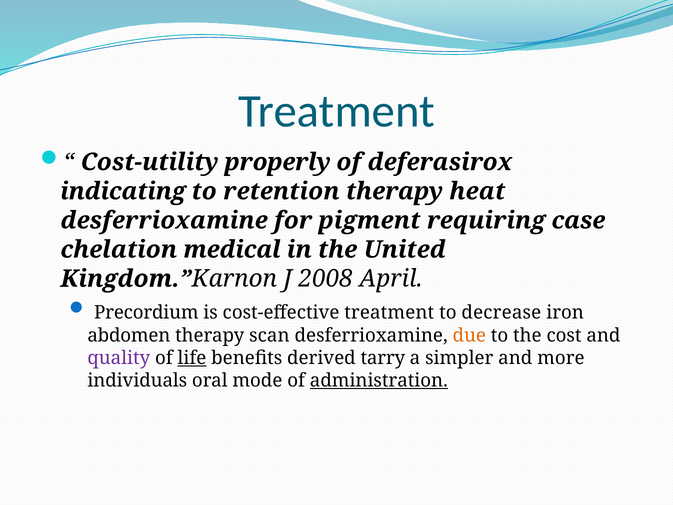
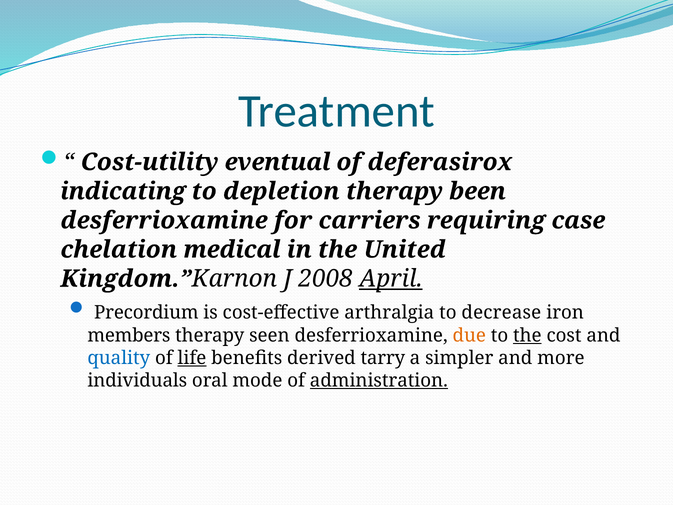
properly: properly -> eventual (278, 162)
retention: retention -> depletion (281, 191)
heat: heat -> been (478, 191)
pigment: pigment -> carriers (370, 220)
April underline: none -> present (391, 279)
cost-effective treatment: treatment -> arthralgia (389, 312)
abdomen: abdomen -> members (129, 335)
scan: scan -> seen (269, 335)
the underline: none -> present (527, 335)
quality colour: purple -> blue (119, 358)
